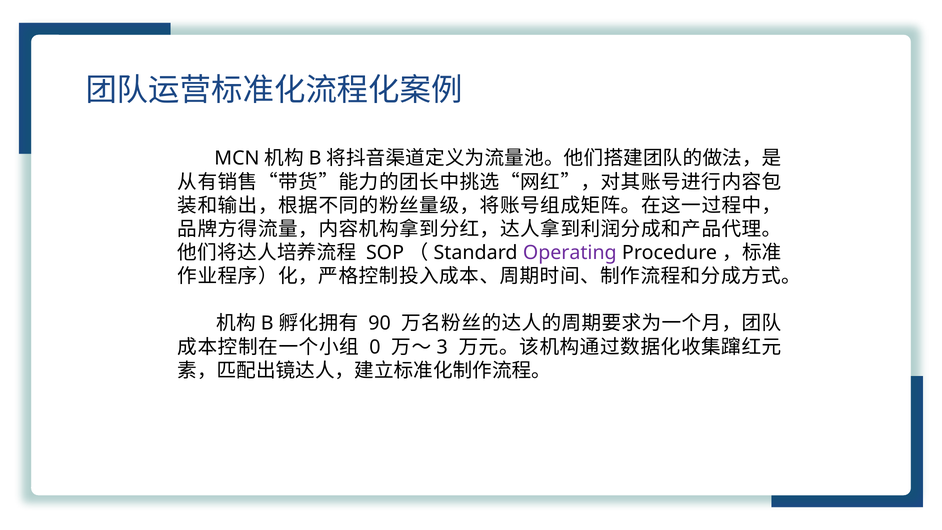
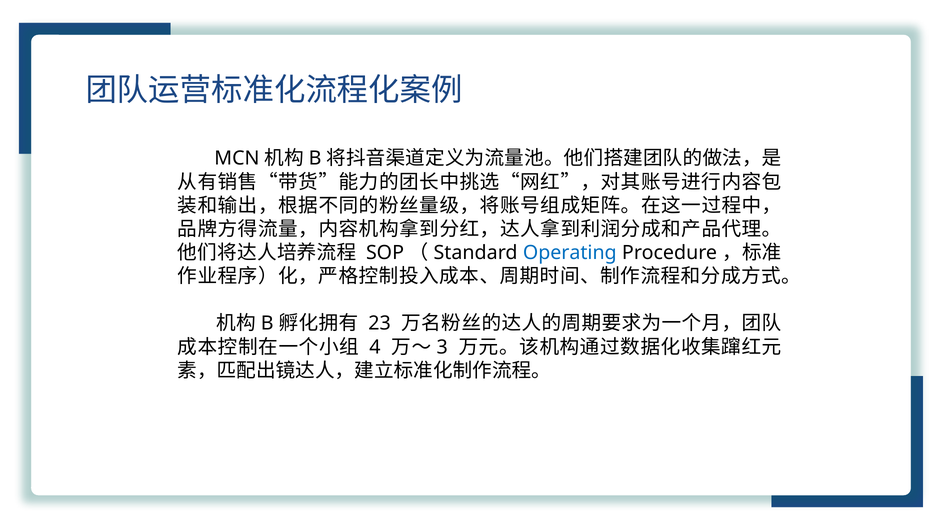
Operating colour: purple -> blue (570, 253)
90: 90 -> 23 (380, 323)
0: 0 -> 4 (375, 347)
